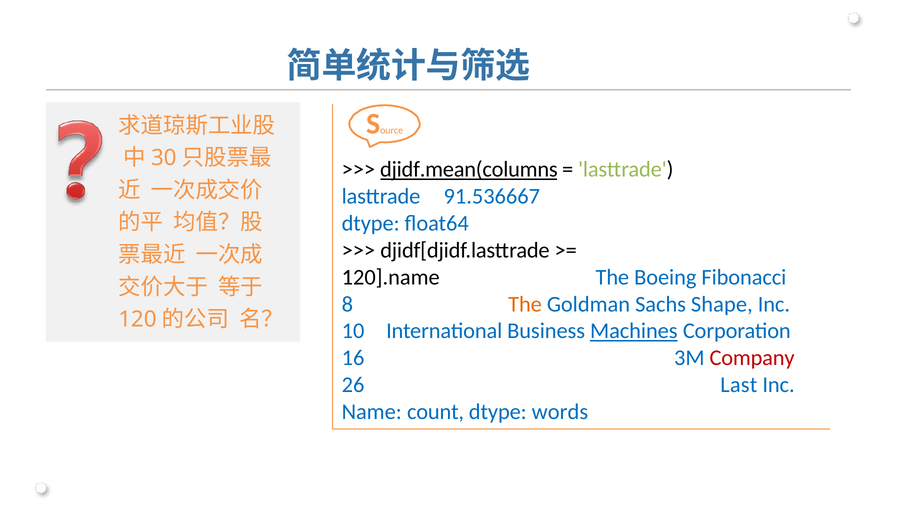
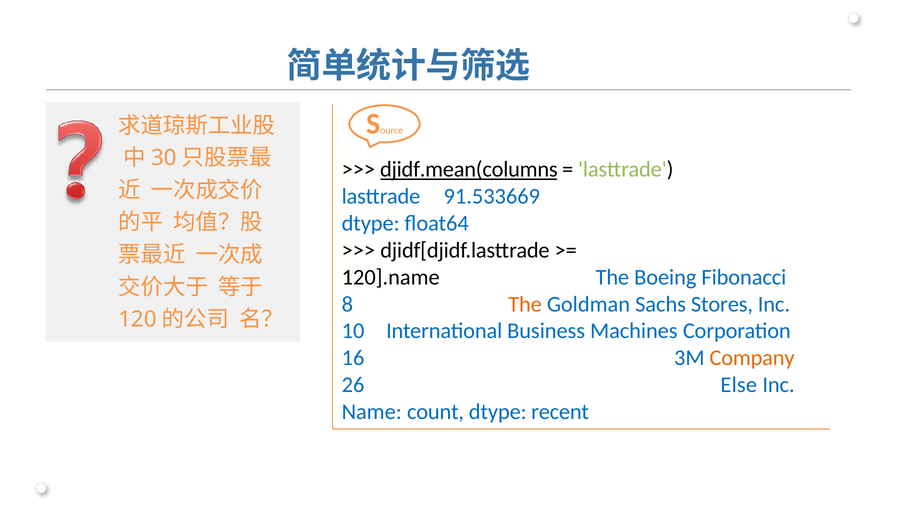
91.536667: 91.536667 -> 91.533669 (492, 196)
Shape: Shape -> Stores (722, 304)
Machines underline: present -> none (634, 331)
Company colour: red -> orange (752, 358)
Last: Last -> Else (739, 385)
words: words -> recent (560, 412)
